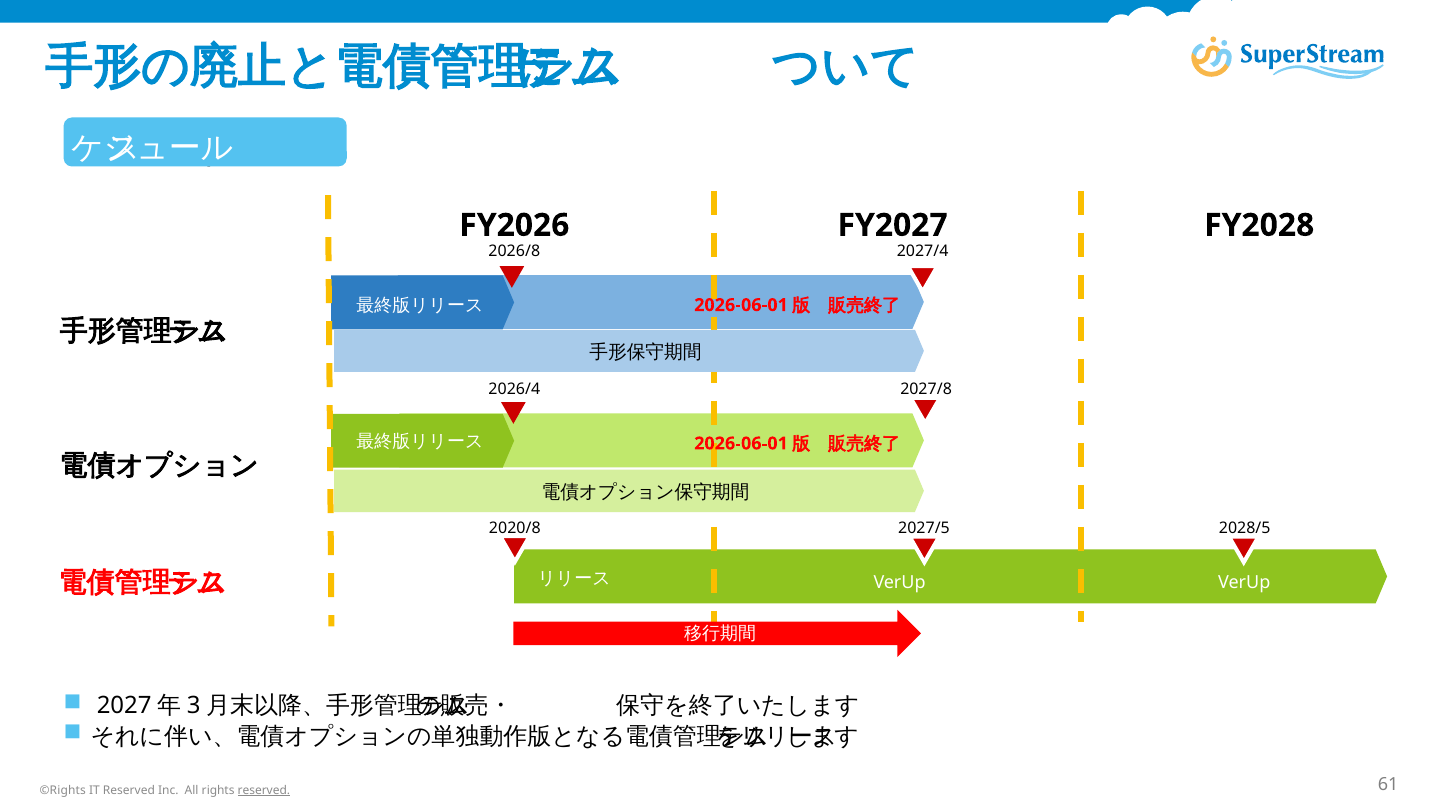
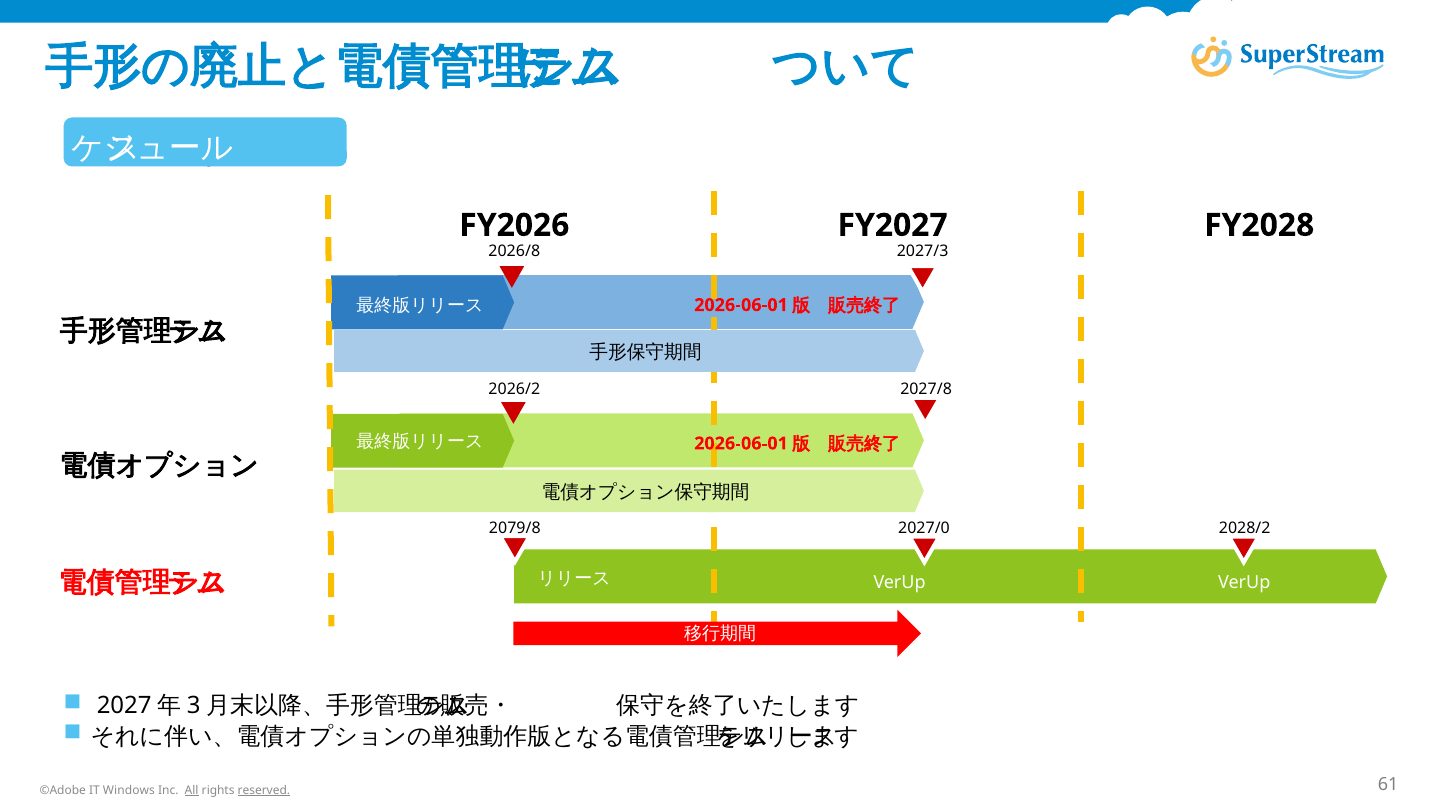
2027/4: 2027/4 -> 2027/3 (923, 251)
2026/4: 2026/4 -> 2026/2 (514, 389)
2020/8: 2020/8 -> 2079/8 (515, 528)
2027/5: 2027/5 -> 2027/0 (924, 528)
2028/5: 2028/5 -> 2028/2 (1245, 528)
©Rights: ©Rights -> ©Adobe (63, 790)
IT Reserved: Reserved -> Windows (129, 790)
All underline: none -> present (192, 790)
